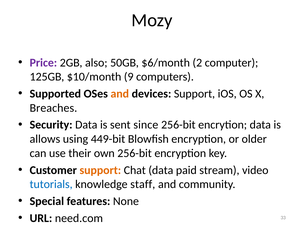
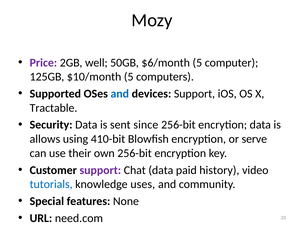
also: also -> well (96, 63)
$6/month 2: 2 -> 5 (197, 63)
$10/month 9: 9 -> 5 (129, 77)
and colour: orange -> blue (120, 94)
Breaches: Breaches -> Tractable (54, 108)
449-bit: 449-bit -> 410-bit (108, 139)
older: older -> serve (254, 139)
support colour: orange -> purple (100, 170)
stream: stream -> history (219, 170)
staff: staff -> uses (143, 184)
